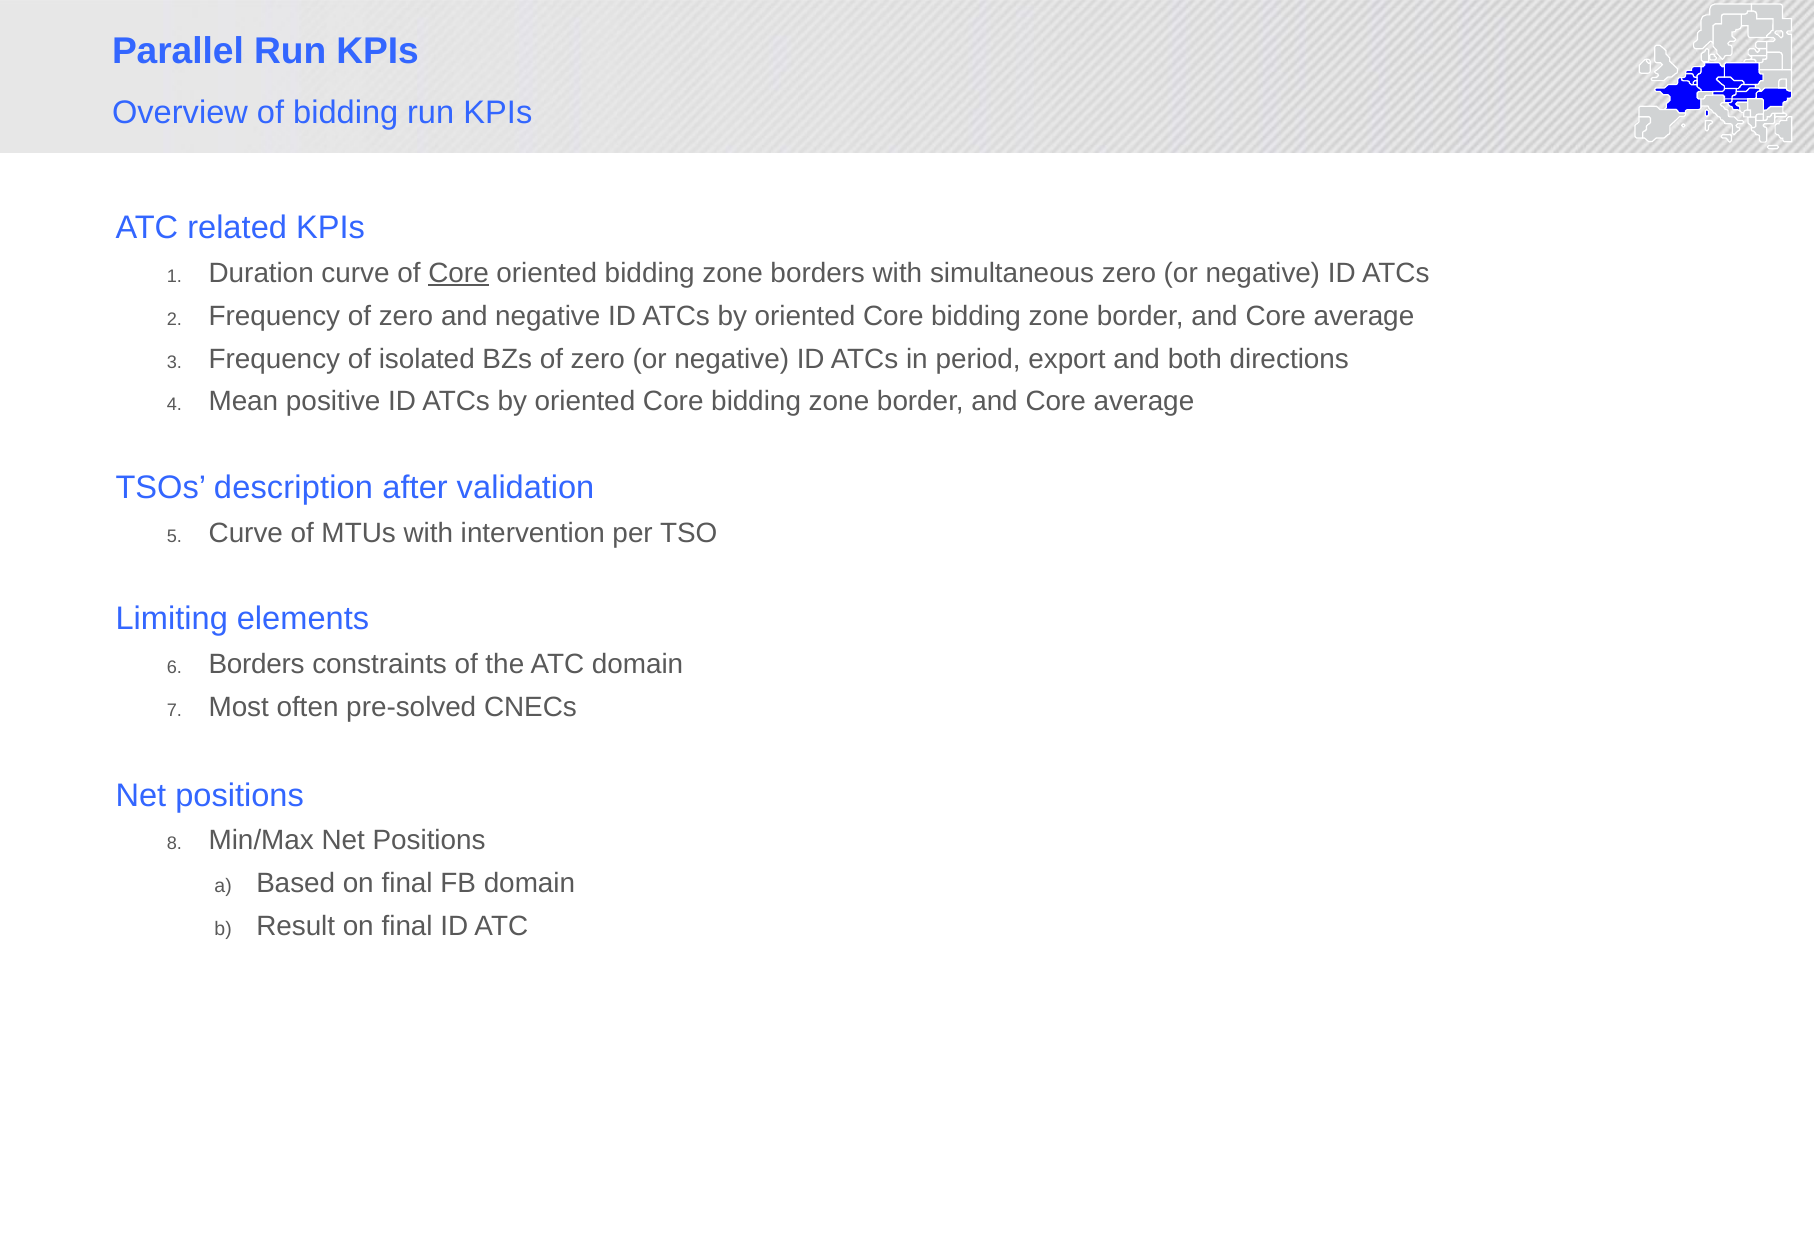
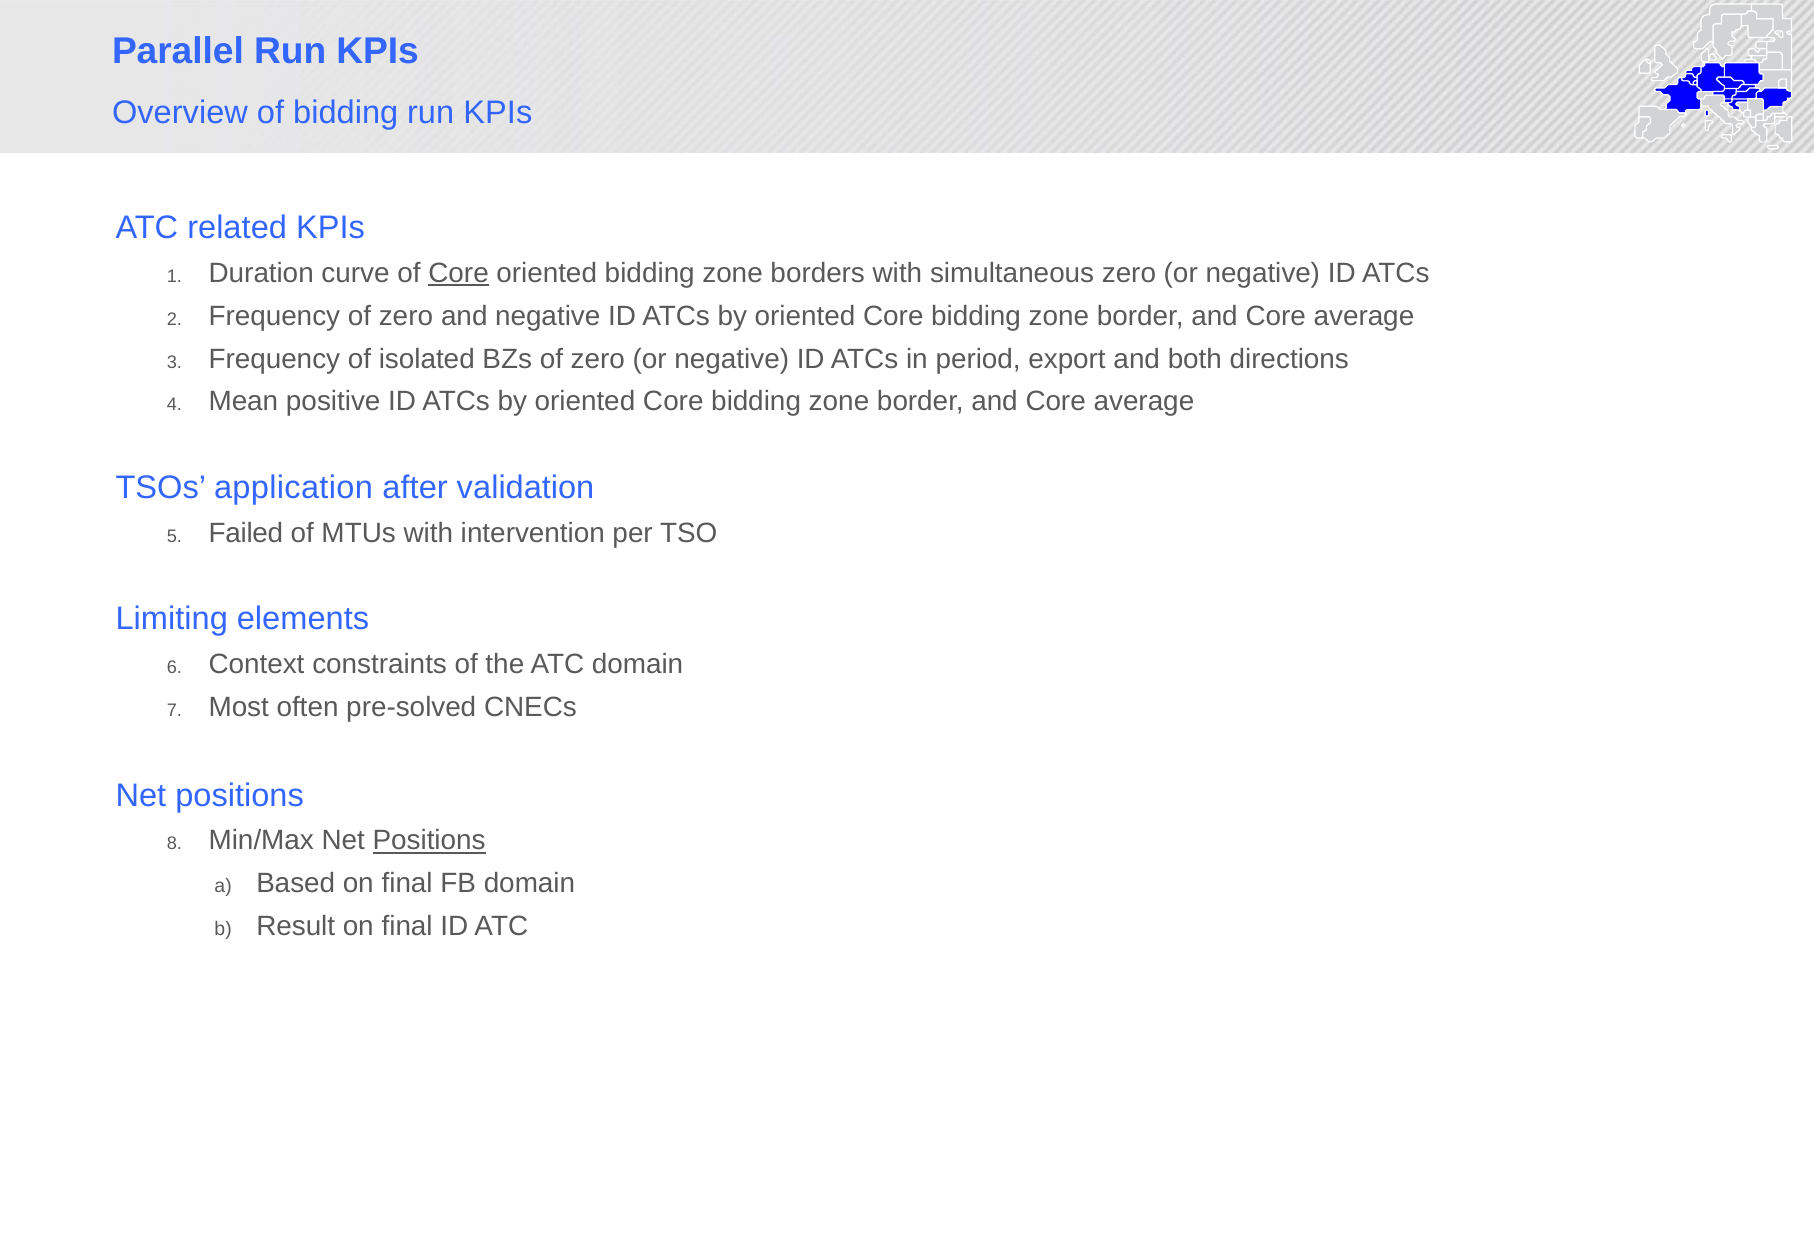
description: description -> application (293, 487)
Curve: Curve -> Failed (246, 533)
Borders: Borders -> Context (257, 664)
Positions underline: none -> present (429, 841)
